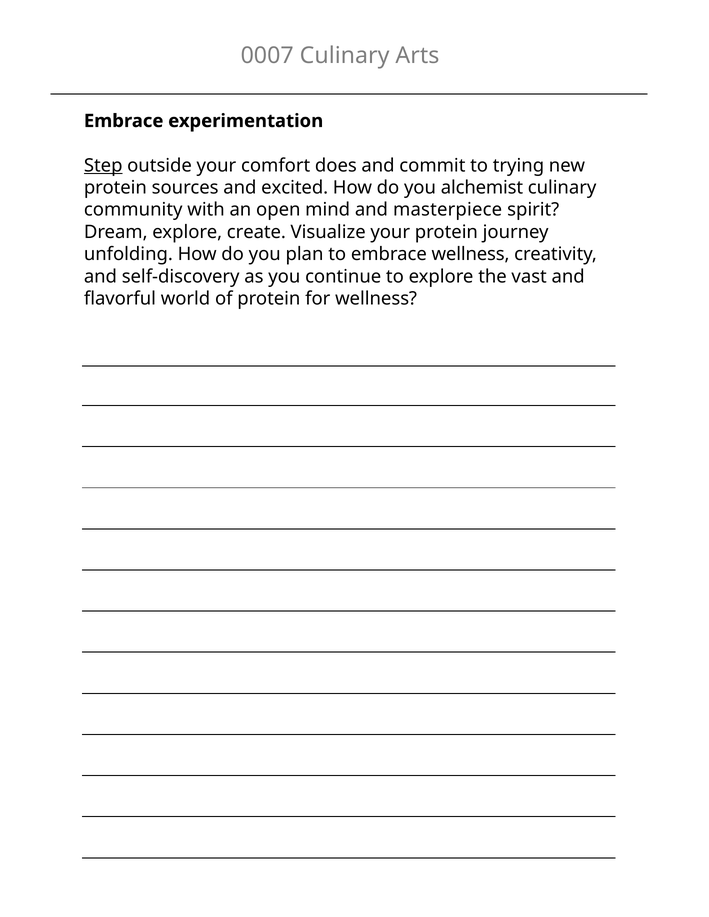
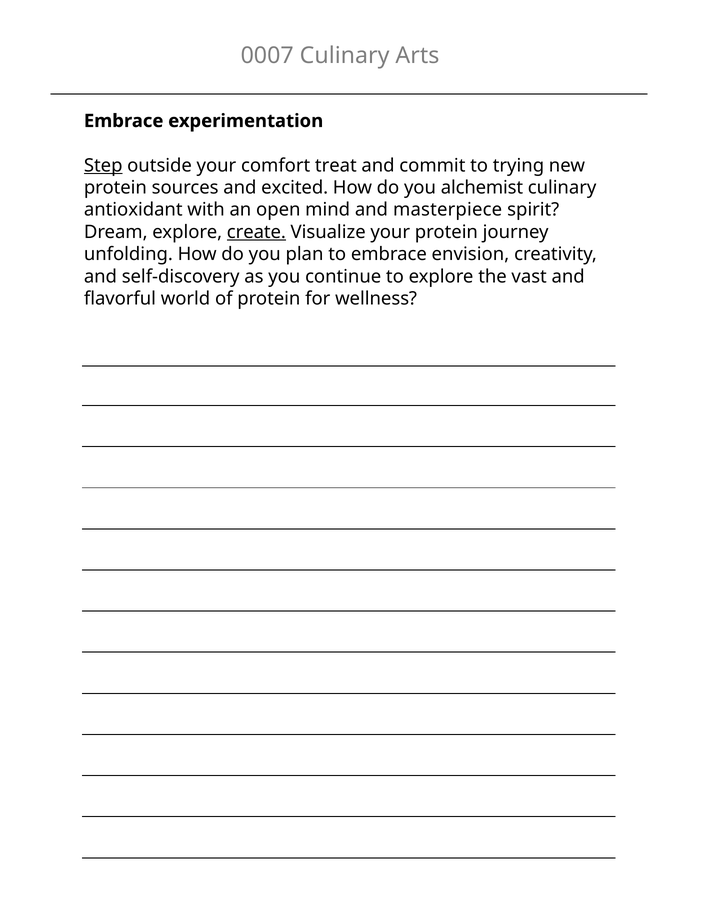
does: does -> treat (336, 166)
community: community -> antioxidant (133, 210)
create underline: none -> present (256, 232)
embrace wellness: wellness -> envision (470, 254)
